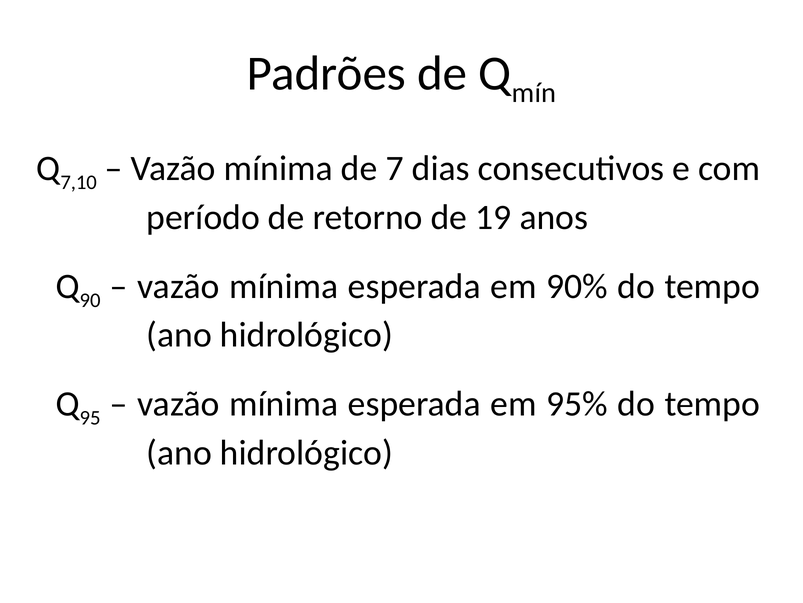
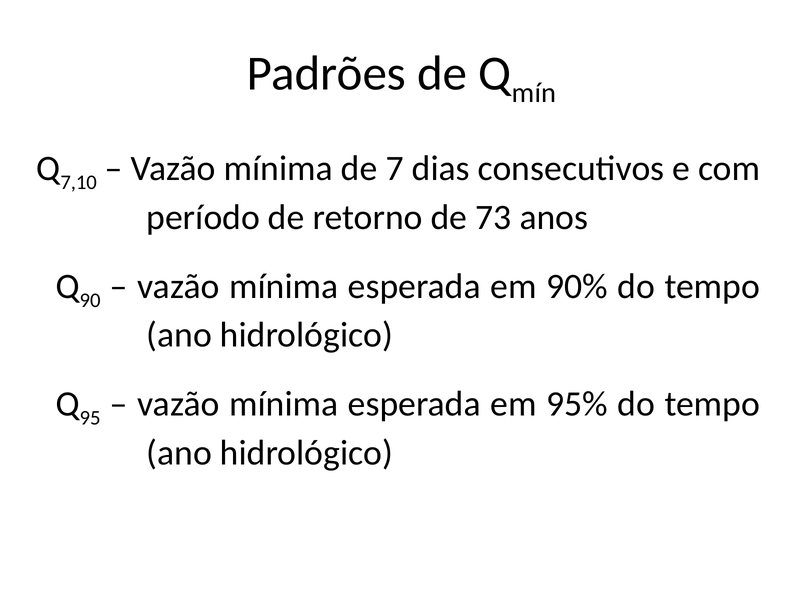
19: 19 -> 73 (493, 217)
